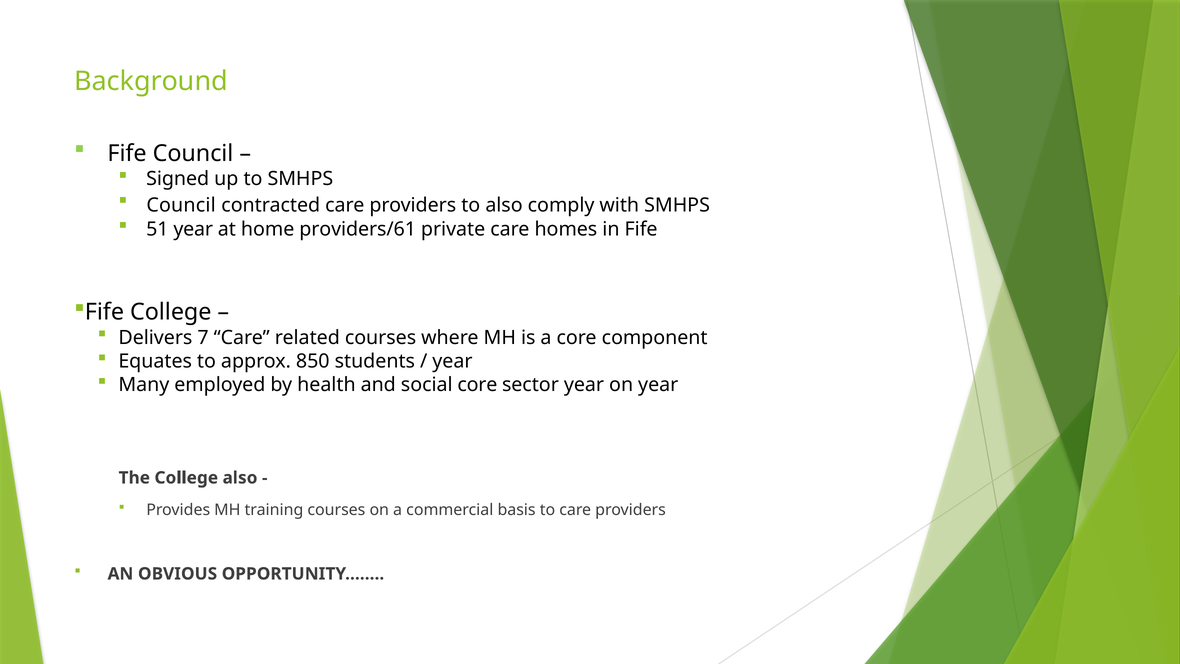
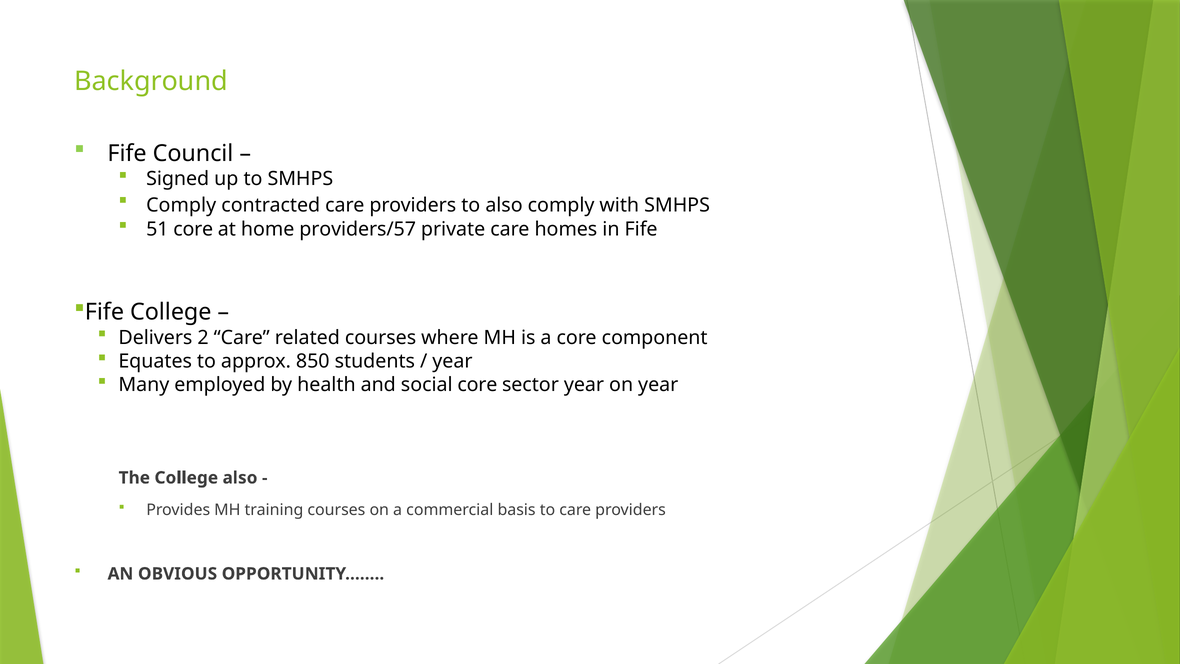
Council: Council -> Comply (181, 205)
51 year: year -> core (193, 229)
providers/61: providers/61 -> providers/57 (358, 229)
7: 7 -> 2 (203, 338)
